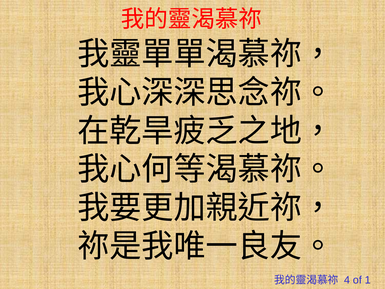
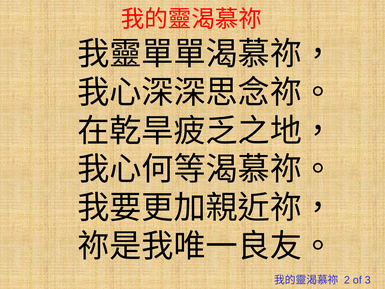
4: 4 -> 2 (347, 280)
1: 1 -> 3 (368, 280)
